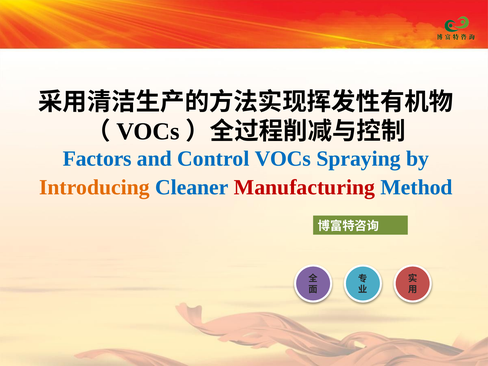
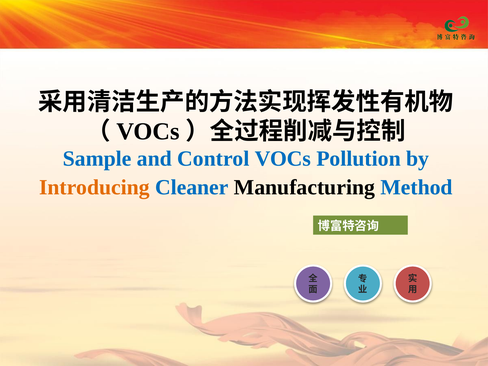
Factors: Factors -> Sample (97, 159)
Spraying: Spraying -> Pollution (359, 159)
Manufacturing colour: red -> black (304, 187)
